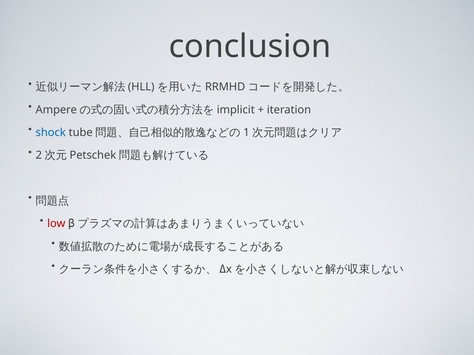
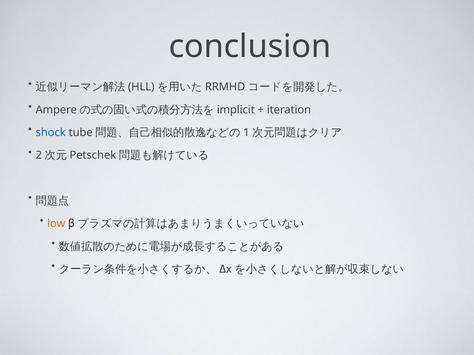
low colour: red -> orange (56, 224)
